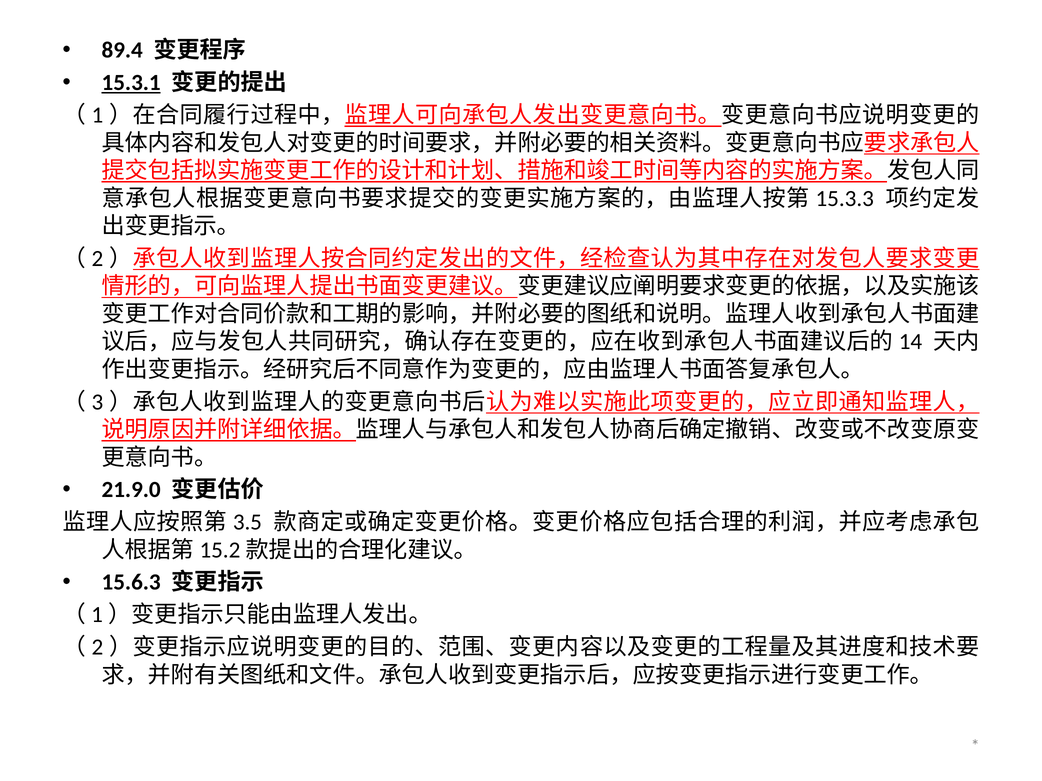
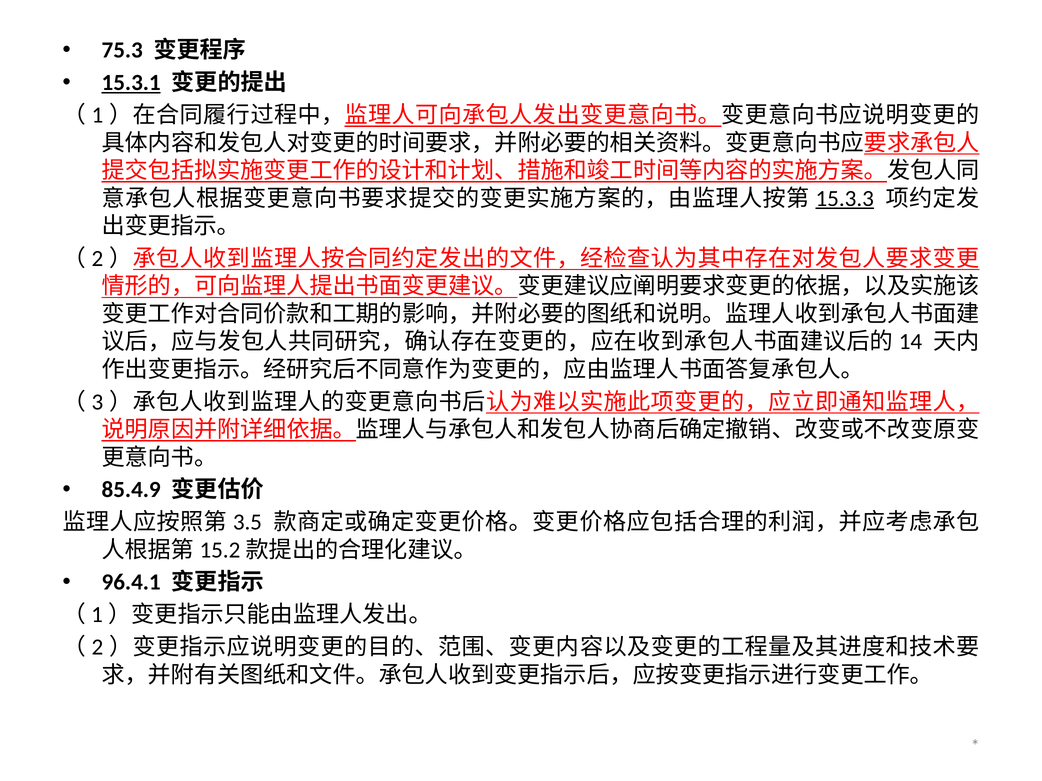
89.4: 89.4 -> 75.3 (122, 50)
15.3.3 underline: none -> present (845, 199)
21.9.0: 21.9.0 -> 85.4.9 (131, 490)
15.6.3: 15.6.3 -> 96.4.1 (131, 583)
